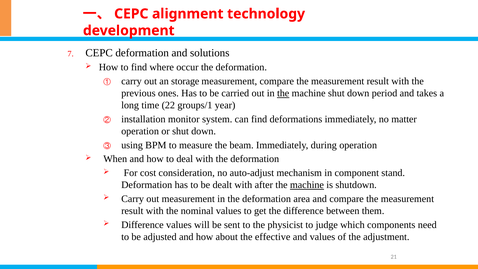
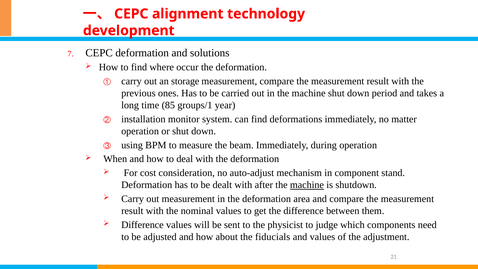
the underline: present -> none (283, 93)
22: 22 -> 85 (168, 105)
effective: effective -> fiducials (273, 237)
